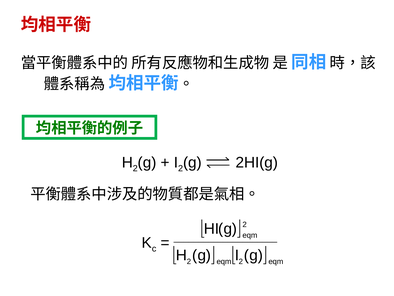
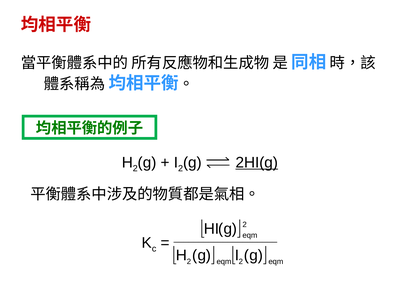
2HI(g underline: none -> present (257, 162)
